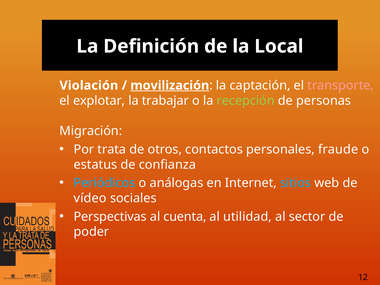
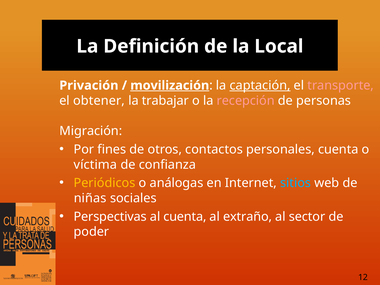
Violación: Violación -> Privación (89, 85)
captación underline: none -> present (260, 85)
explotar: explotar -> obtener (99, 101)
recepción colour: light green -> pink (246, 101)
trata: trata -> fines (112, 149)
personales fraude: fraude -> cuenta (338, 149)
estatus: estatus -> víctima (95, 165)
Periódicos colour: light blue -> yellow (105, 183)
vídeo: vídeo -> niñas (90, 198)
utilidad: utilidad -> extraño (248, 217)
